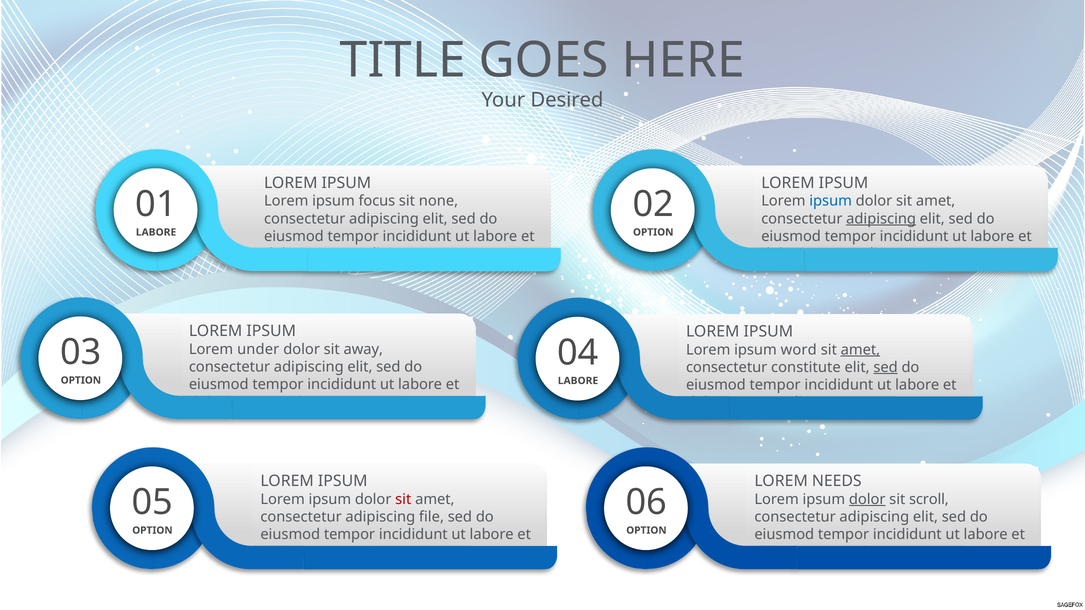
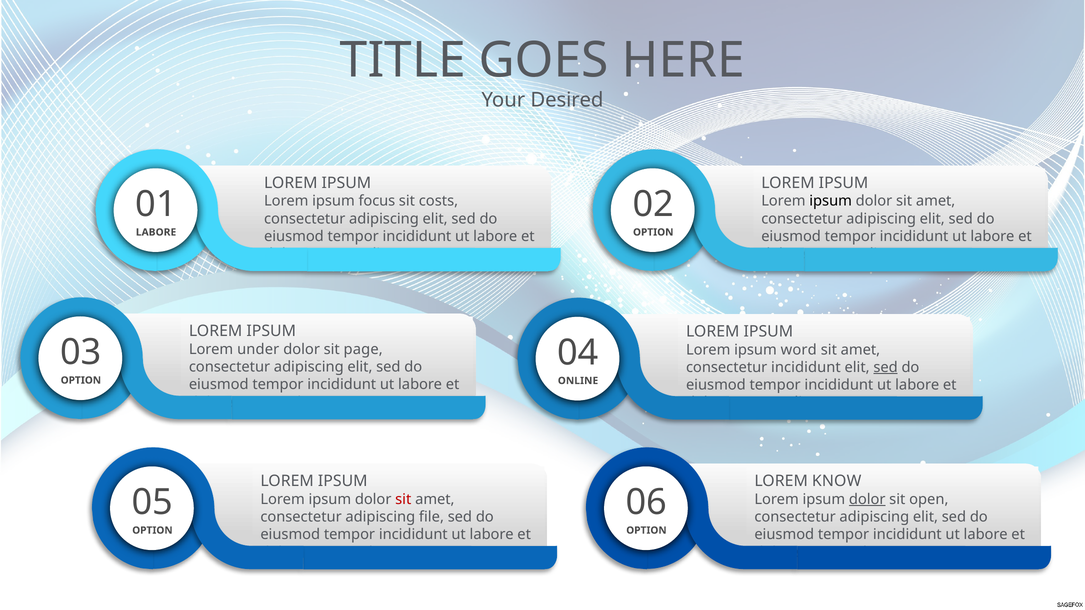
none: none -> costs (438, 201)
ipsum colour: blue -> black (831, 201)
adipiscing underline: present -> none (881, 219)
away: away -> page (363, 349)
amet underline: present -> none (860, 350)
constitute: constitute -> incididunt (806, 367)
LABORE: LABORE -> ONLINE (578, 381)
NEEDS: NEEDS -> KNOW (837, 481)
scroll: scroll -> open (929, 500)
